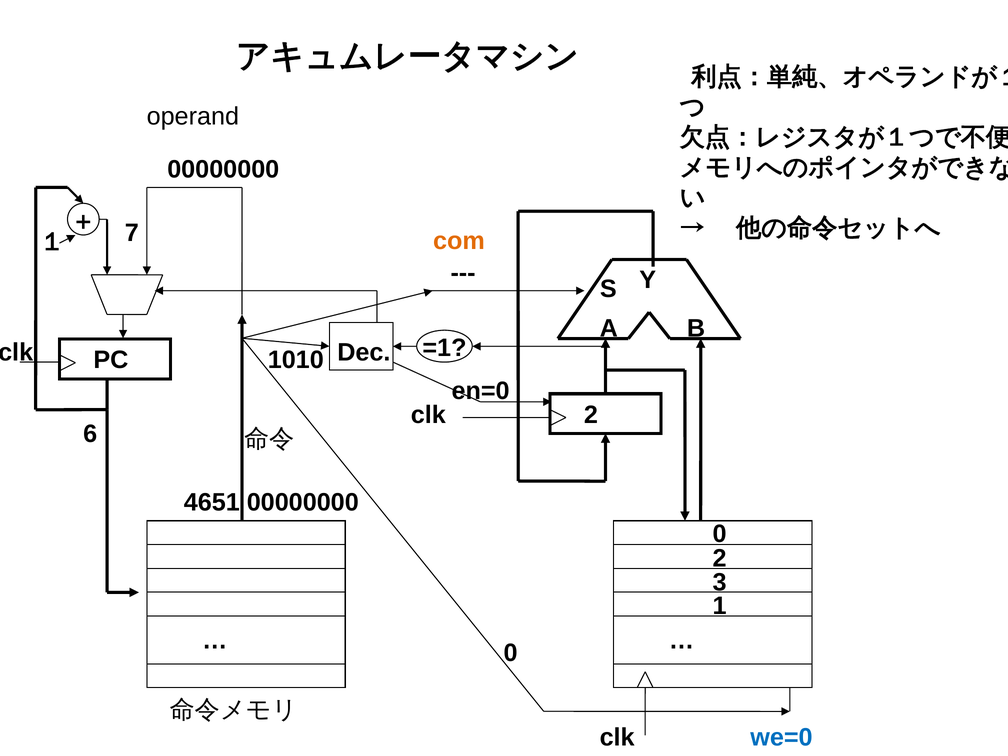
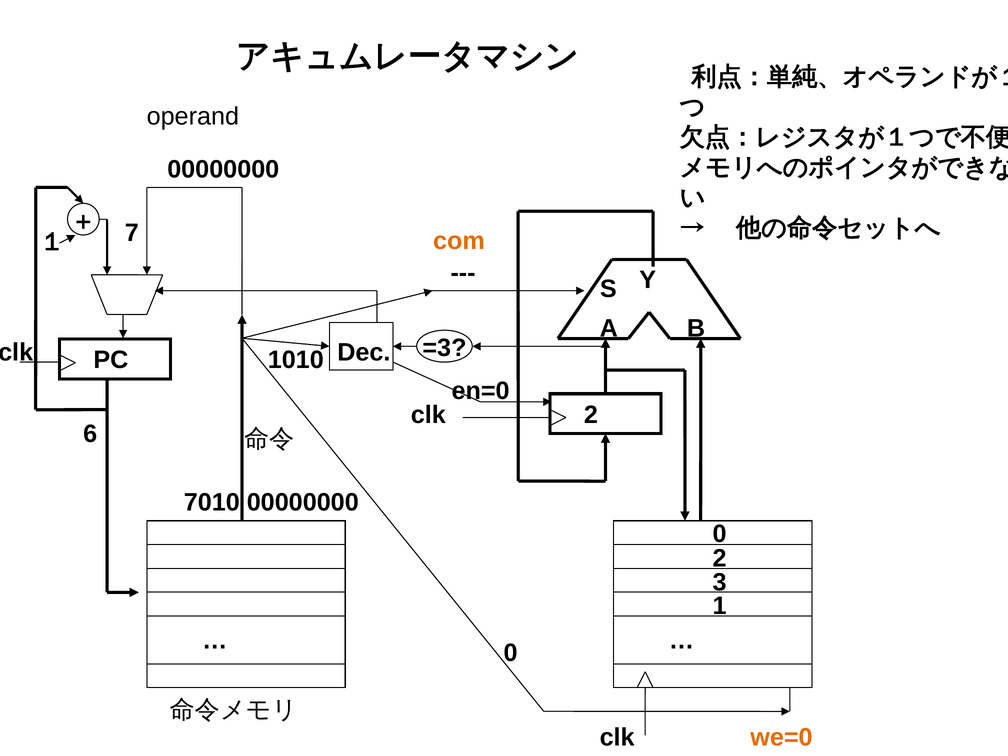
=1: =1 -> =3 (444, 348)
4651: 4651 -> 7010 (212, 502)
we=0 colour: blue -> orange (781, 737)
